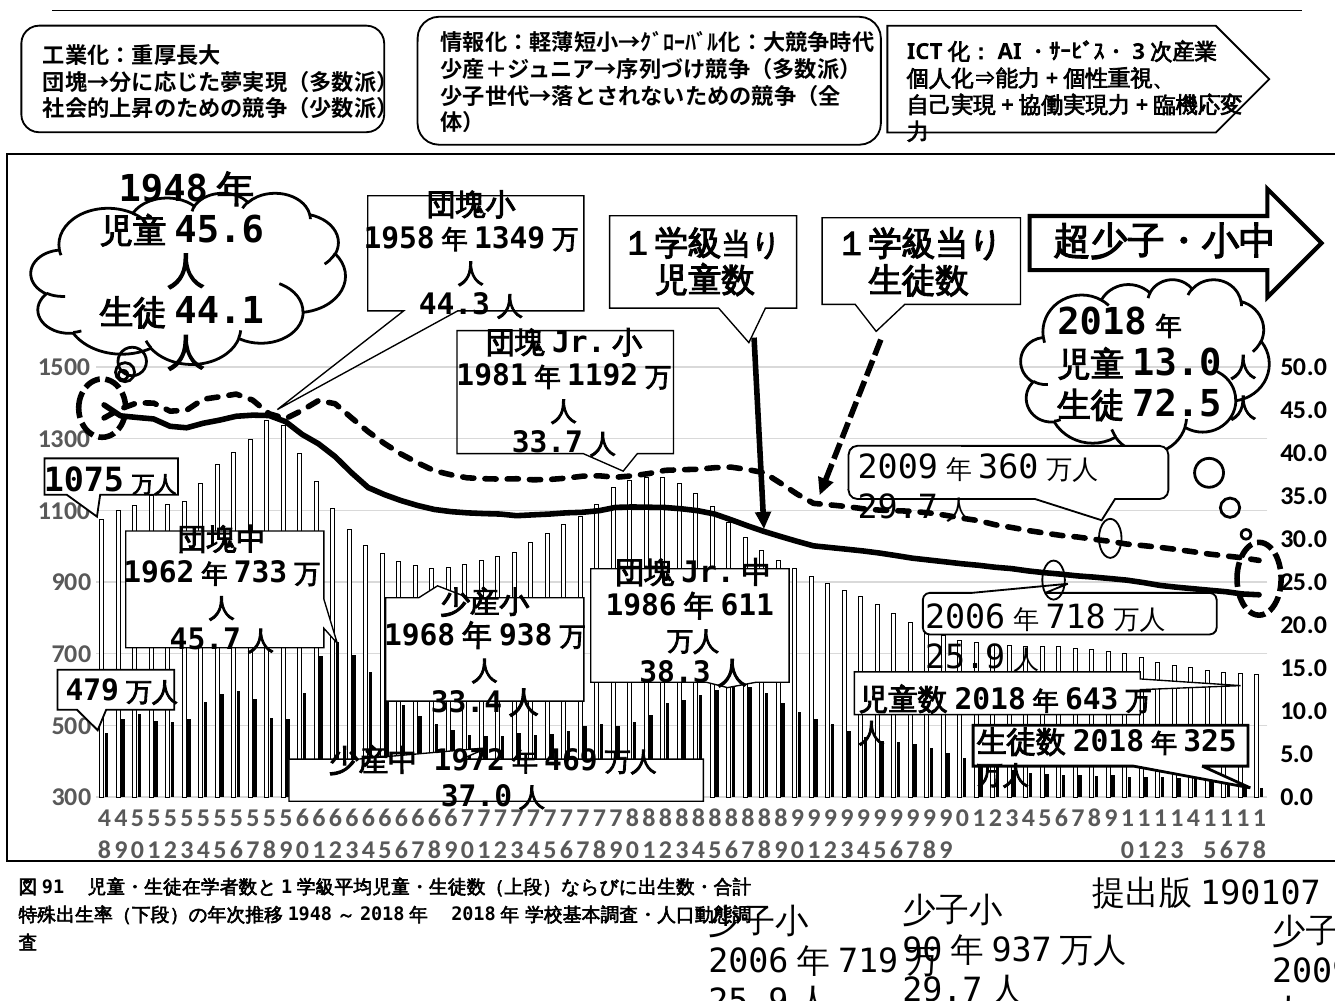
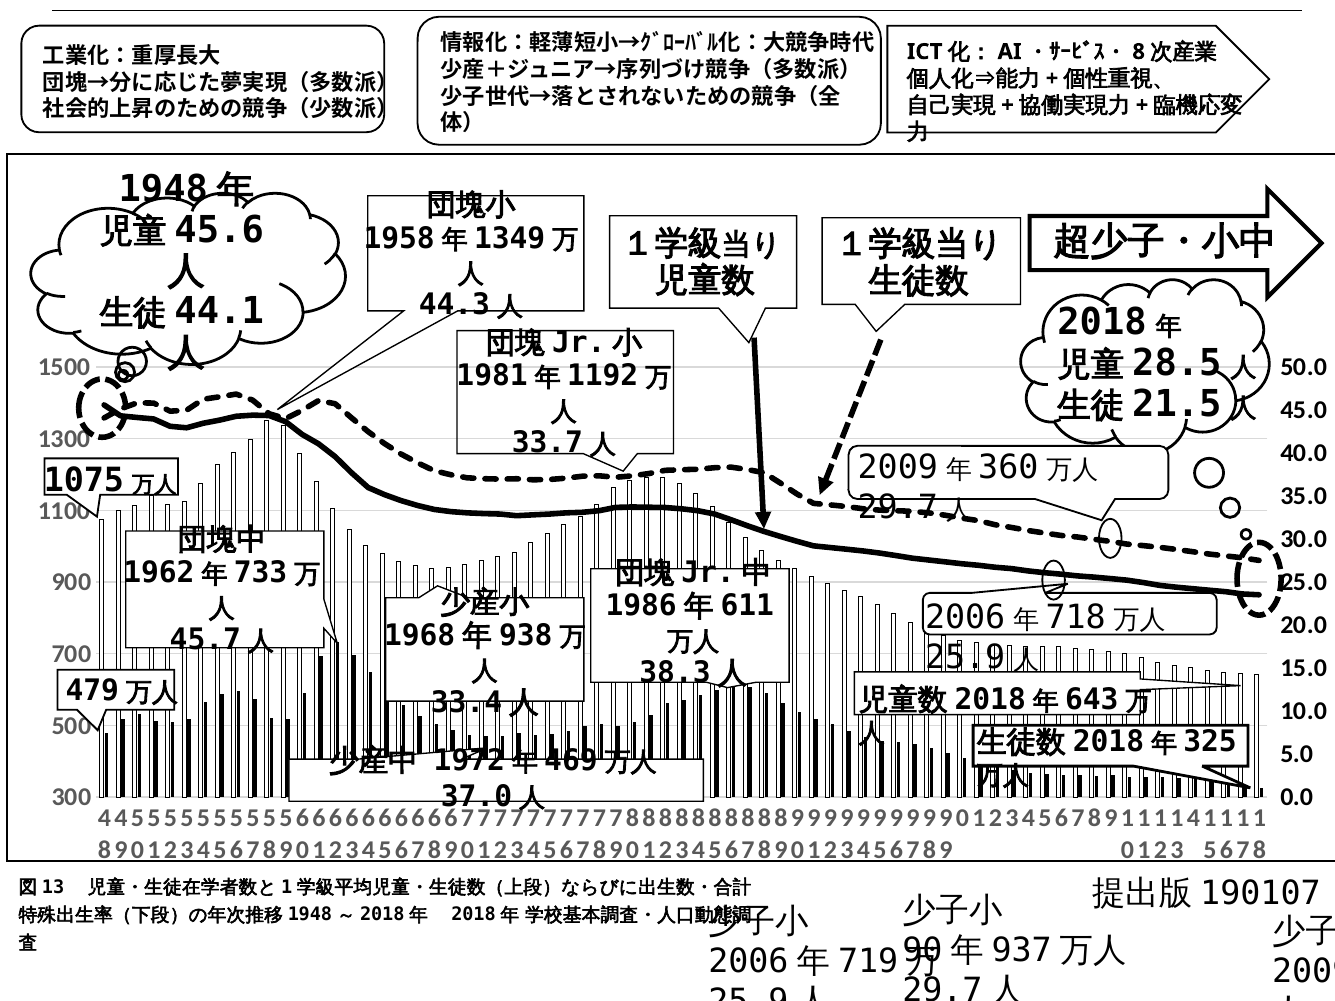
3: 3 -> 8 (1139, 52)
13.0: 13.0 -> 28.5 (1177, 363)
72.5: 72.5 -> 21.5 (1177, 404)
91: 91 -> 13 (53, 887)
